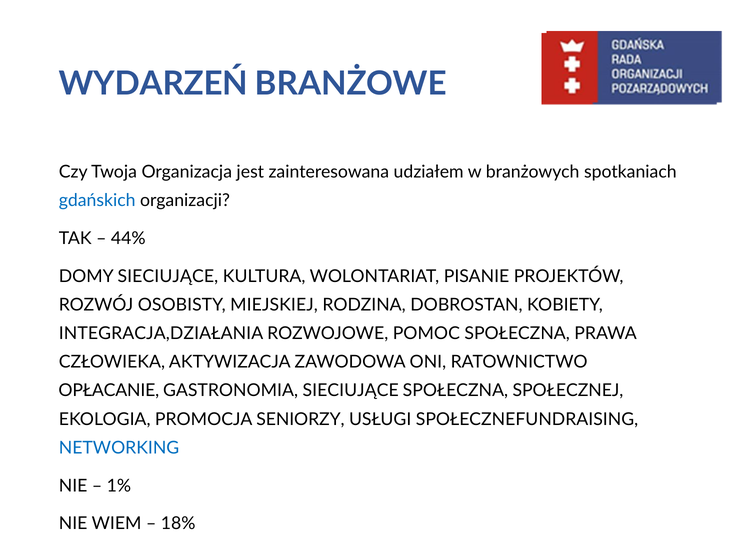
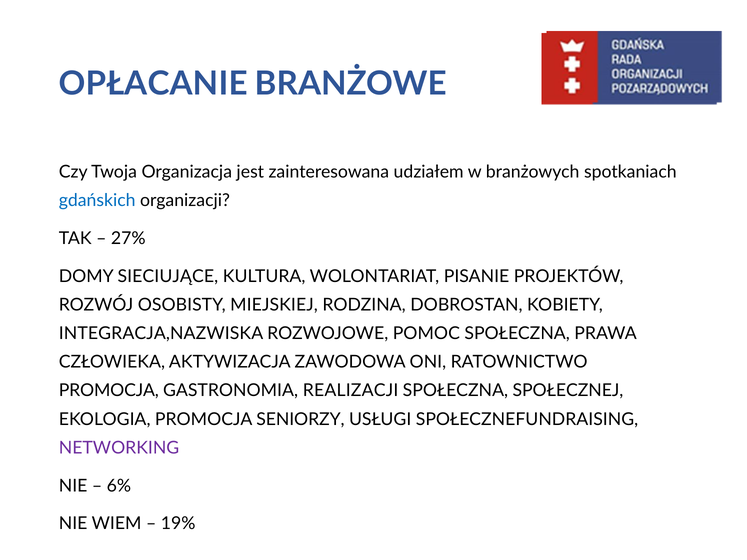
WYDARZEŃ: WYDARZEŃ -> OPŁACANIE (153, 84)
44%: 44% -> 27% (128, 239)
INTEGRACJA,DZIAŁANIA: INTEGRACJA,DZIAŁANIA -> INTEGRACJA,NAZWISKA (161, 334)
OPŁACANIE: OPŁACANIE -> PROMOCJA (109, 391)
GASTRONOMIA SIECIUJĄCE: SIECIUJĄCE -> REALIZACJI (351, 391)
NETWORKING colour: blue -> purple (119, 448)
1%: 1% -> 6% (119, 486)
18%: 18% -> 19% (178, 524)
